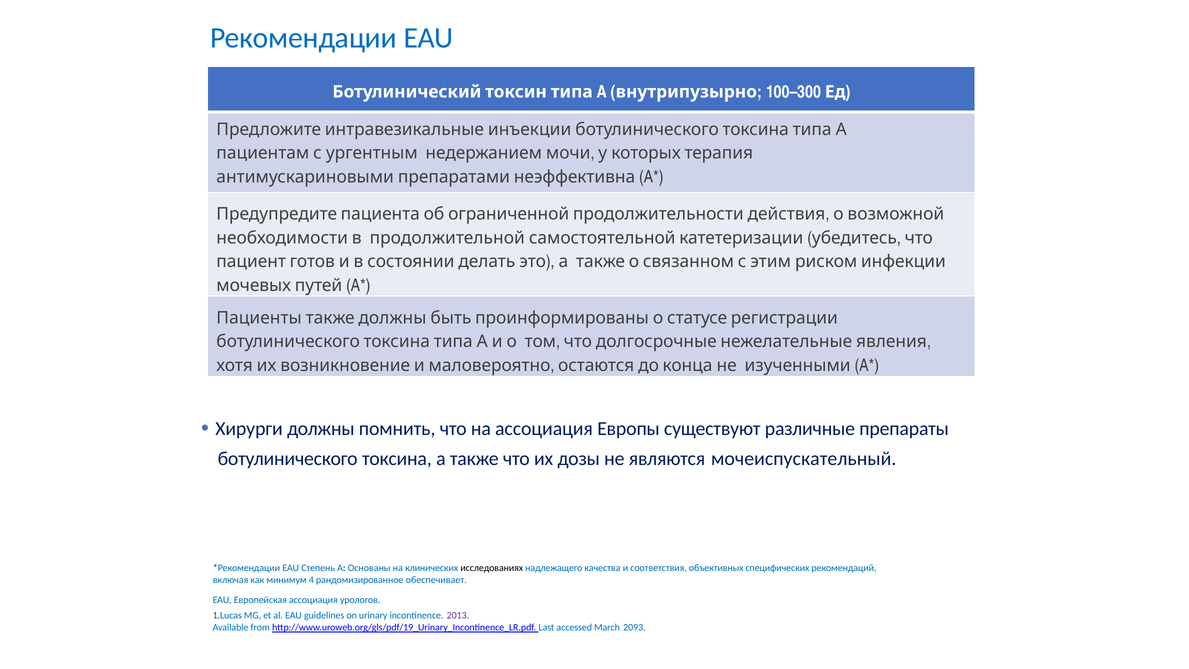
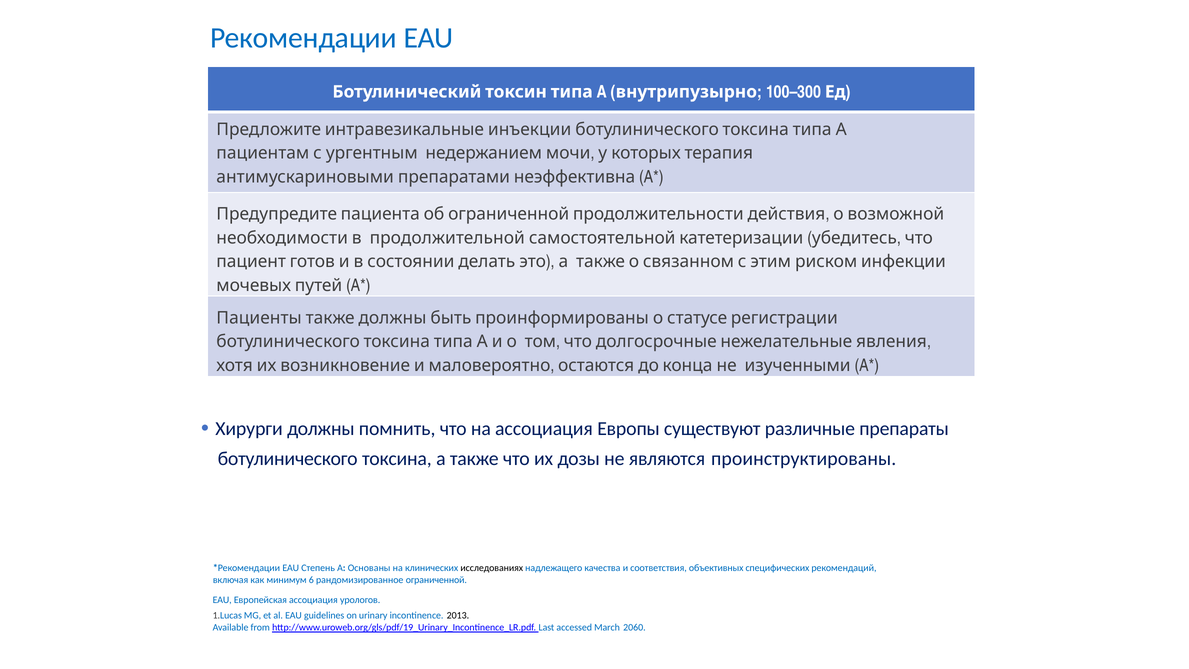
мочеиспускательный: мочеиспускательный -> проинструктированы (804, 459)
4: 4 -> 6 (311, 580)
обеспечивает: обеспечивает -> ограниченной (436, 580)
2013 colour: purple -> black (458, 615)
2093: 2093 -> 2060 (634, 627)
